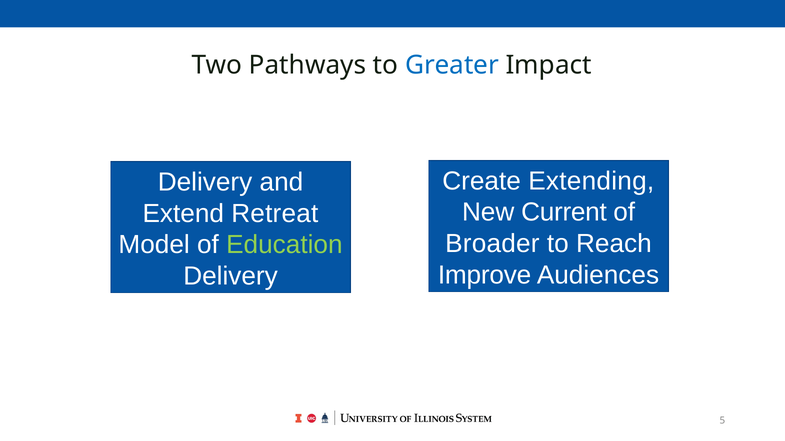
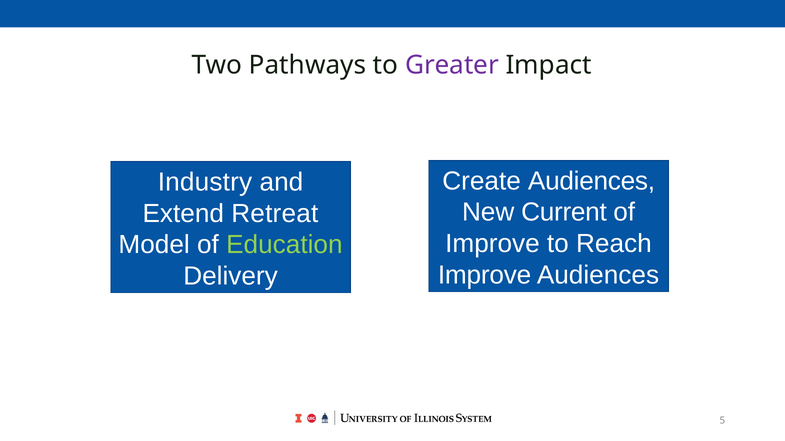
Greater colour: blue -> purple (452, 65)
Create Extending: Extending -> Audiences (592, 181)
Delivery: Delivery -> Industry (205, 182)
Broader: Broader -> Improve (492, 244)
